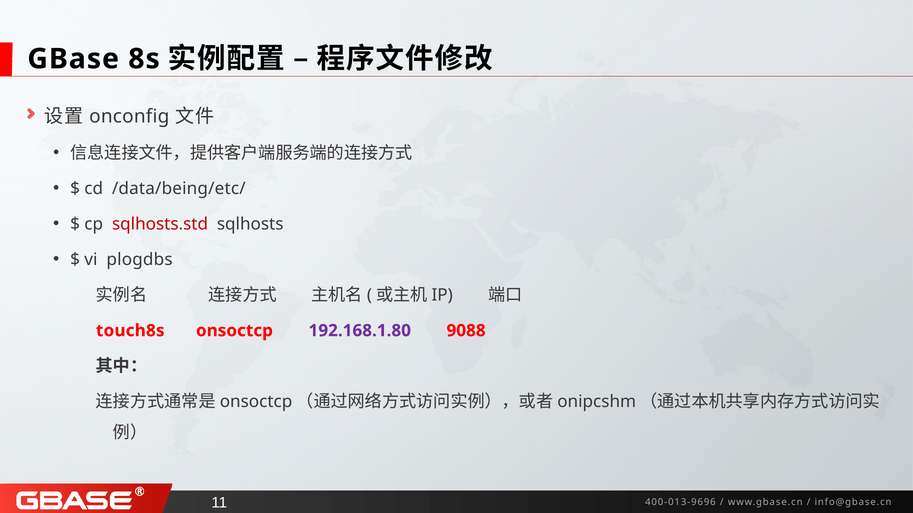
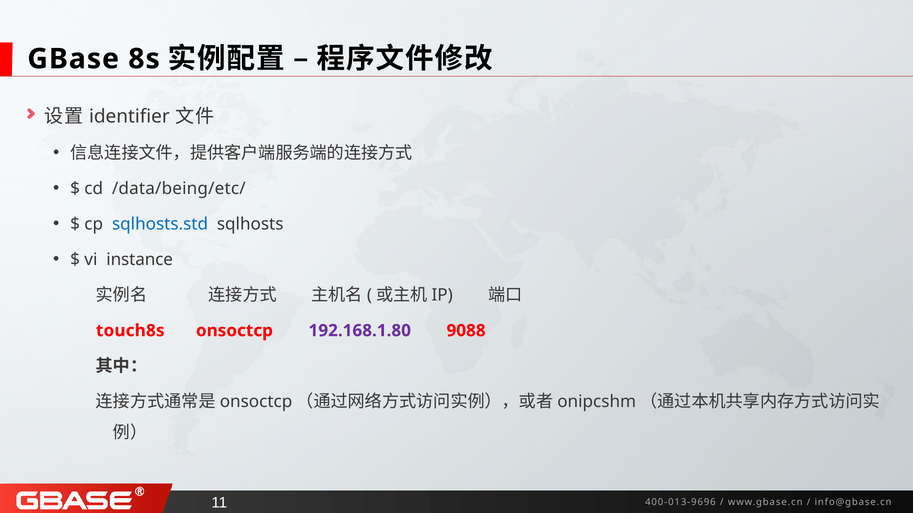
onconfig: onconfig -> identifier (129, 117)
sqlhosts.std colour: red -> blue (160, 224)
plogdbs: plogdbs -> instance (140, 260)
